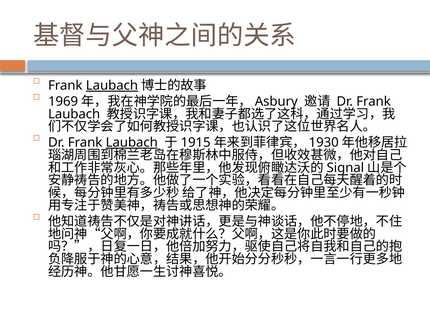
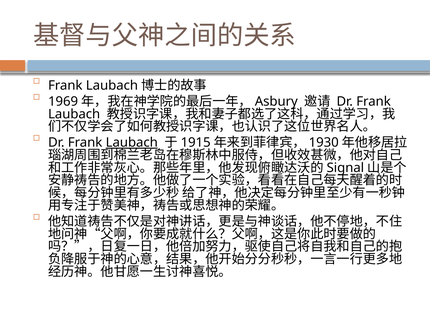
Laubach underline: present -> none (112, 86)
